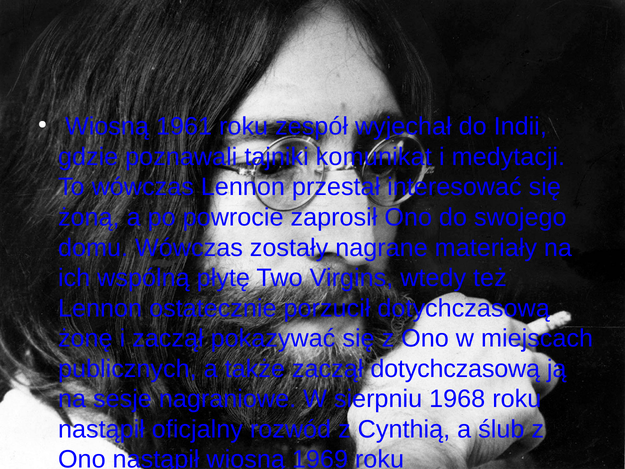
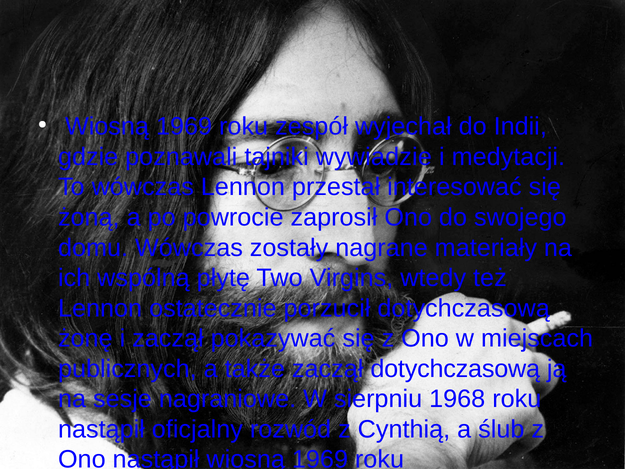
1961: 1961 -> 1969 (184, 127)
komunikat: komunikat -> wywiadzie (374, 157)
